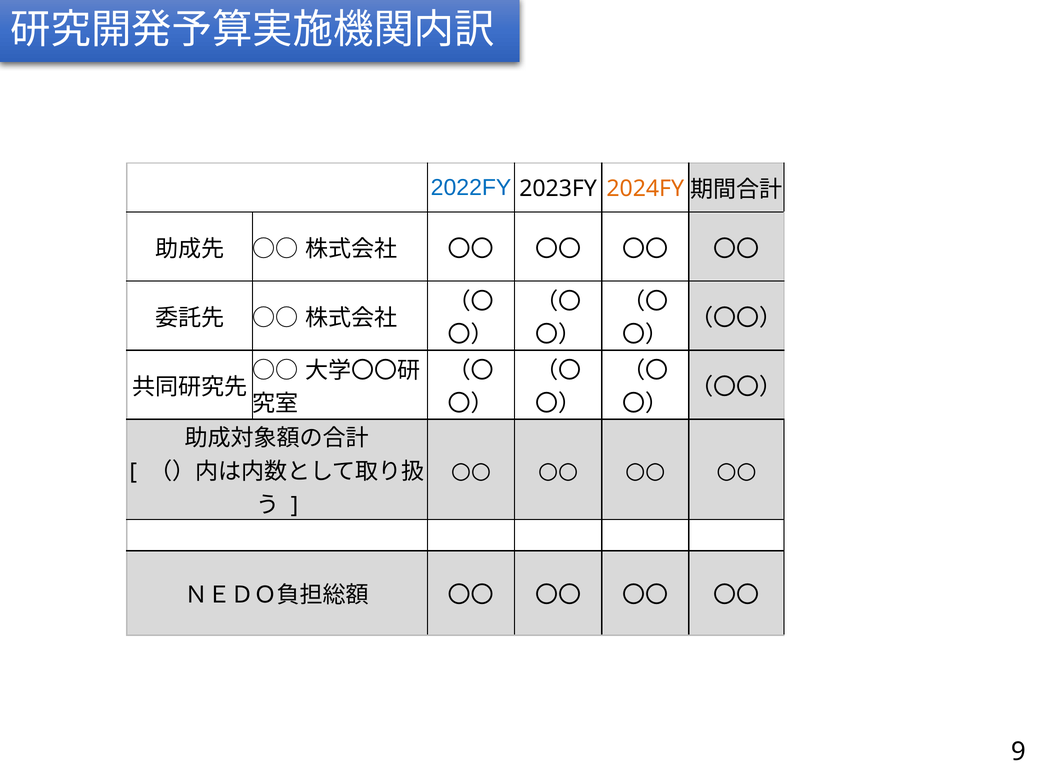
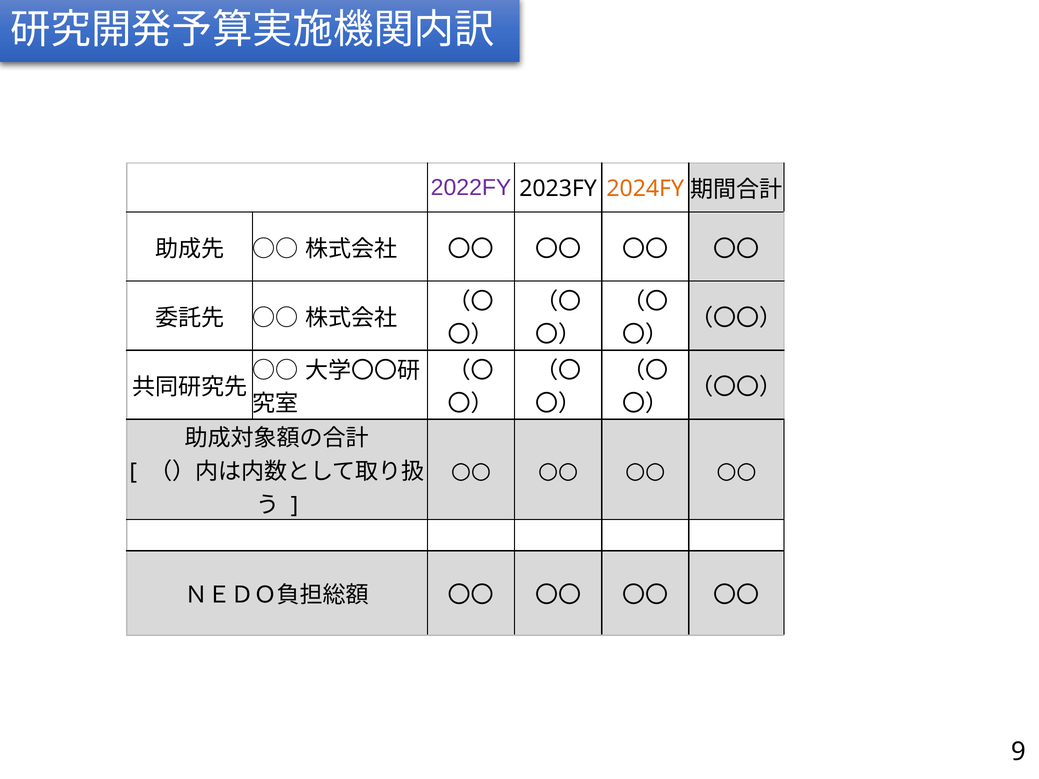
2022FY colour: blue -> purple (471, 188)
